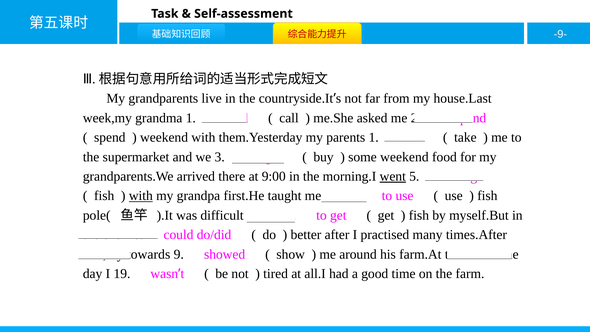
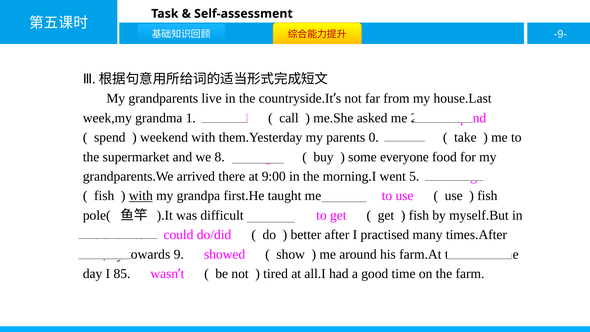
parents 1: 1 -> 0 (374, 137)
we 3: 3 -> 8 (220, 157)
some weekend: weekend -> everyone (404, 157)
went underline: present -> none (393, 176)
19: 19 -> 85 (122, 274)
